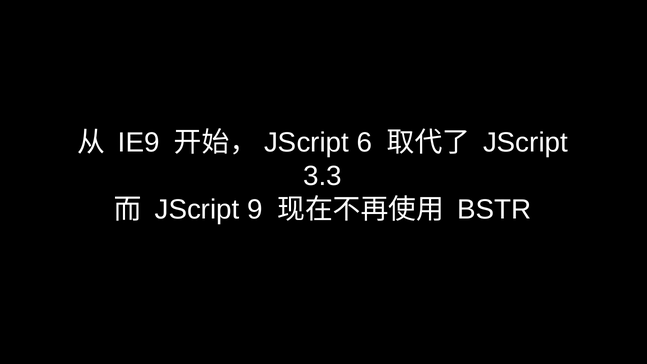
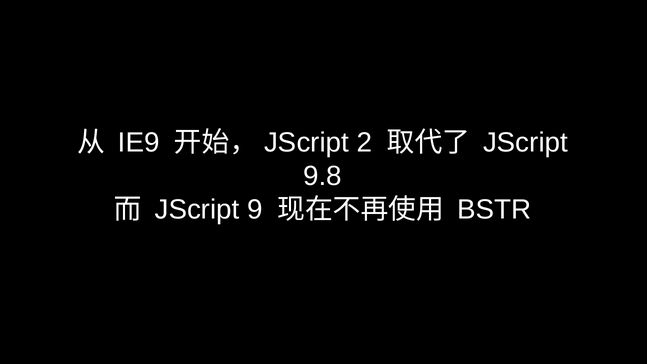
6: 6 -> 2 (364, 143)
3.3: 3.3 -> 9.8 (323, 176)
